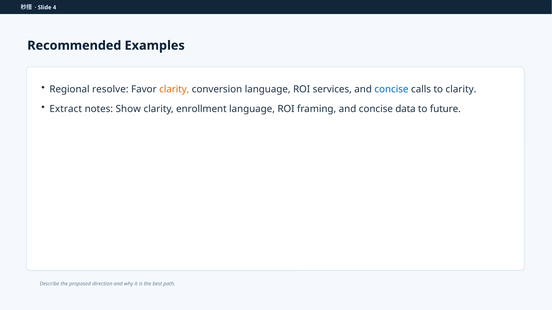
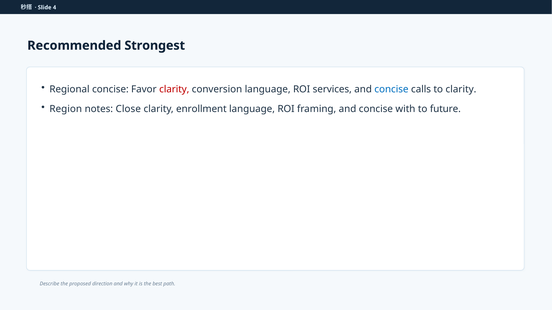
Examples: Examples -> Strongest (155, 46)
Regional resolve: resolve -> concise (110, 89)
clarity colour: orange -> red (174, 89)
Extract: Extract -> Region (66, 109)
Show: Show -> Close (128, 109)
data: data -> with (405, 109)
